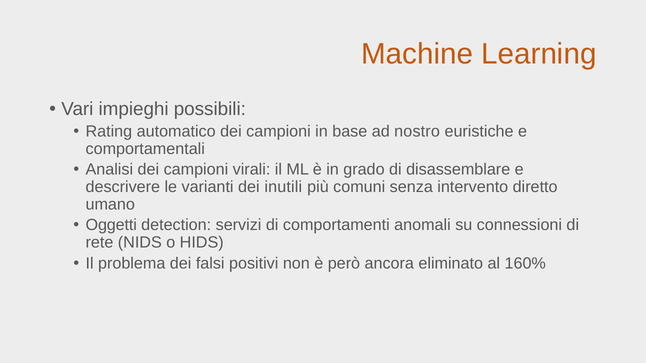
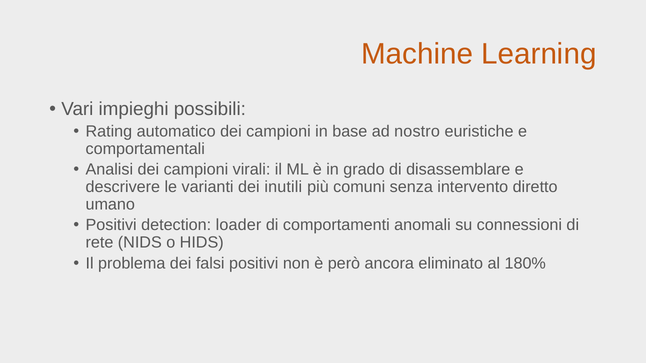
Oggetti: Oggetti -> Positivi (111, 225)
servizi: servizi -> loader (238, 225)
160%: 160% -> 180% (525, 264)
